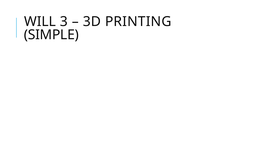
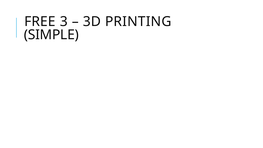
WILL: WILL -> FREE (40, 22)
